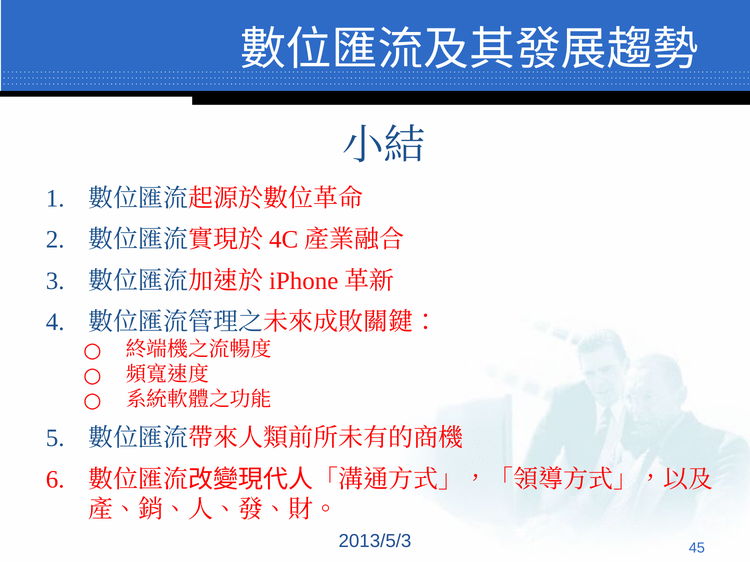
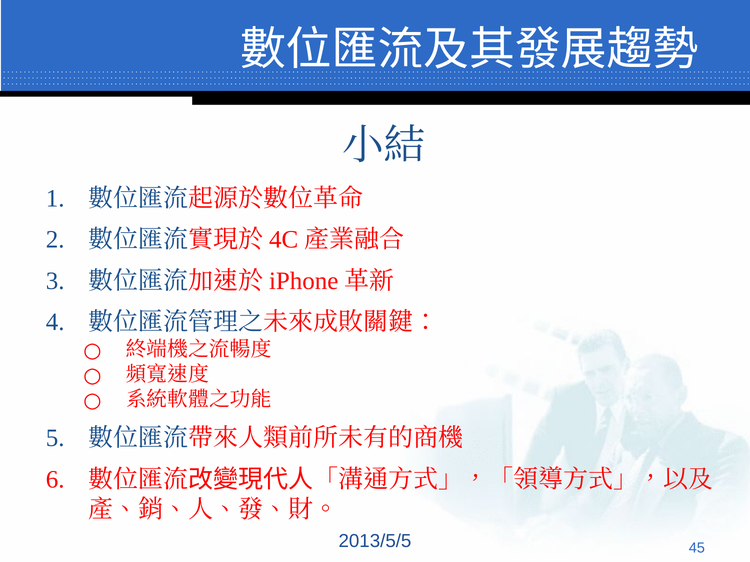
2013/5/3: 2013/5/3 -> 2013/5/5 (375, 541)
